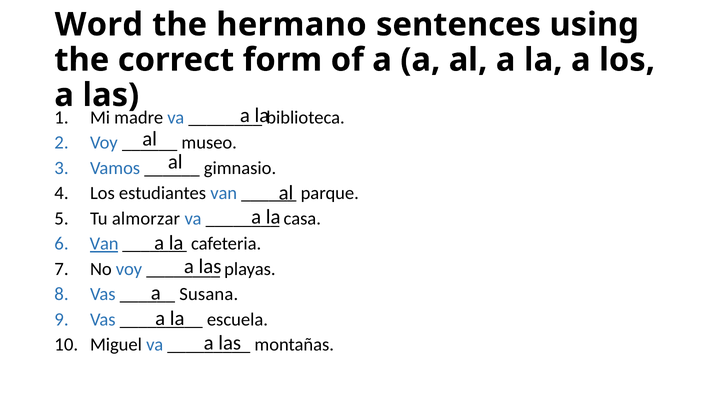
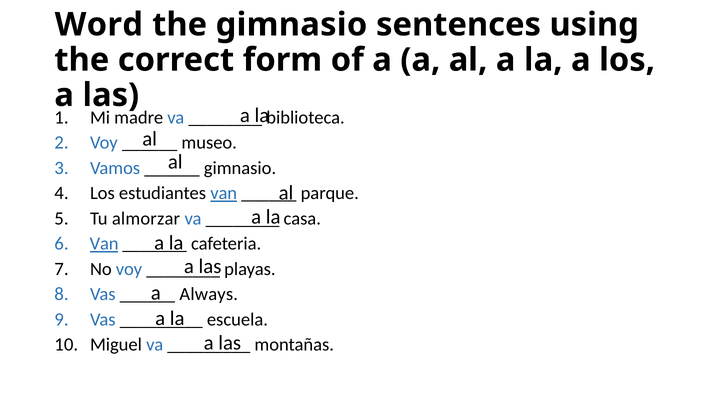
the hermano: hermano -> gimnasio (291, 25)
van underline: none -> present (224, 193)
Susana: Susana -> Always (209, 294)
